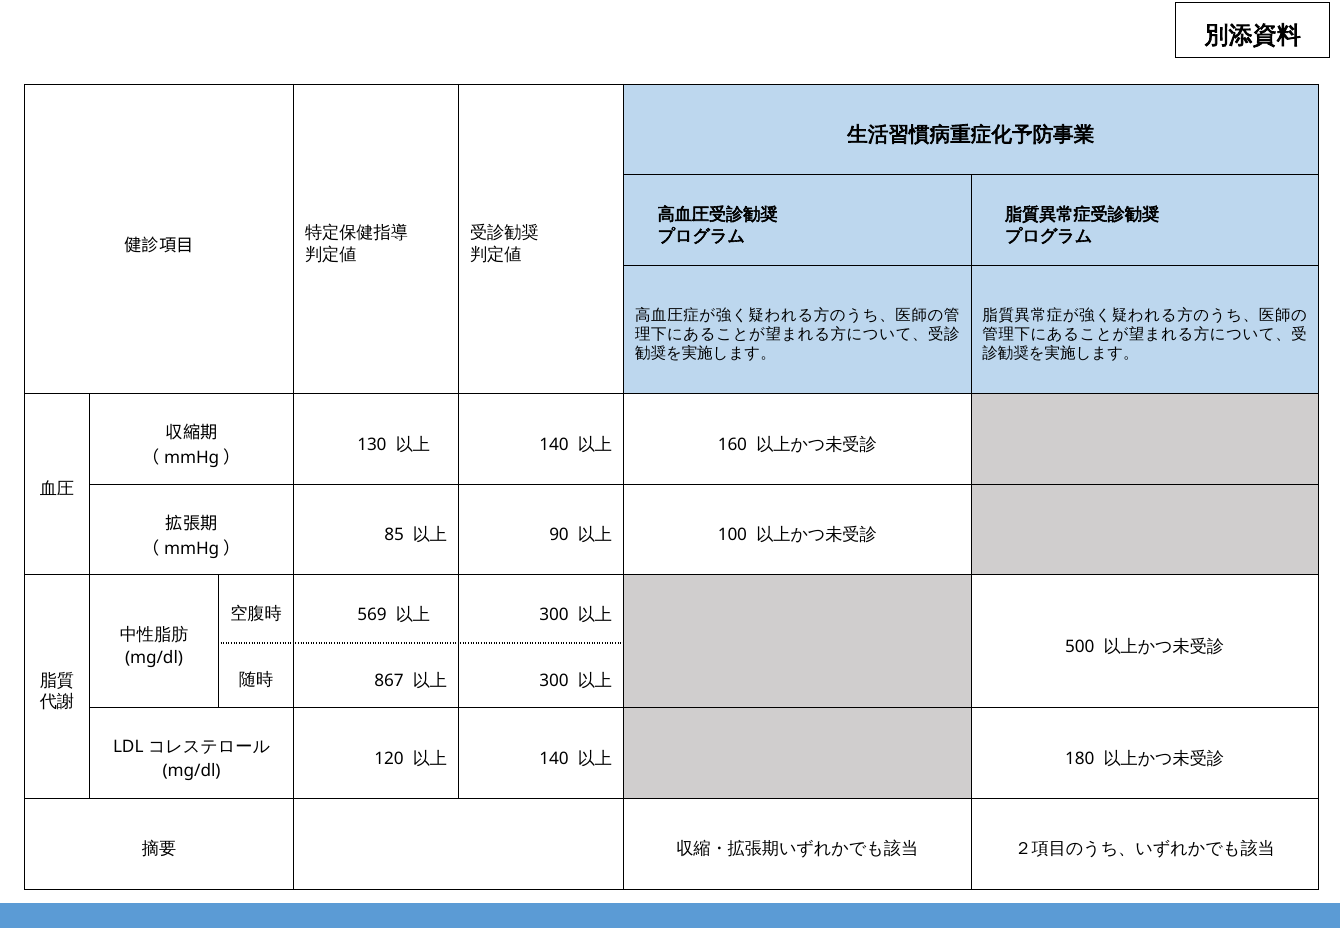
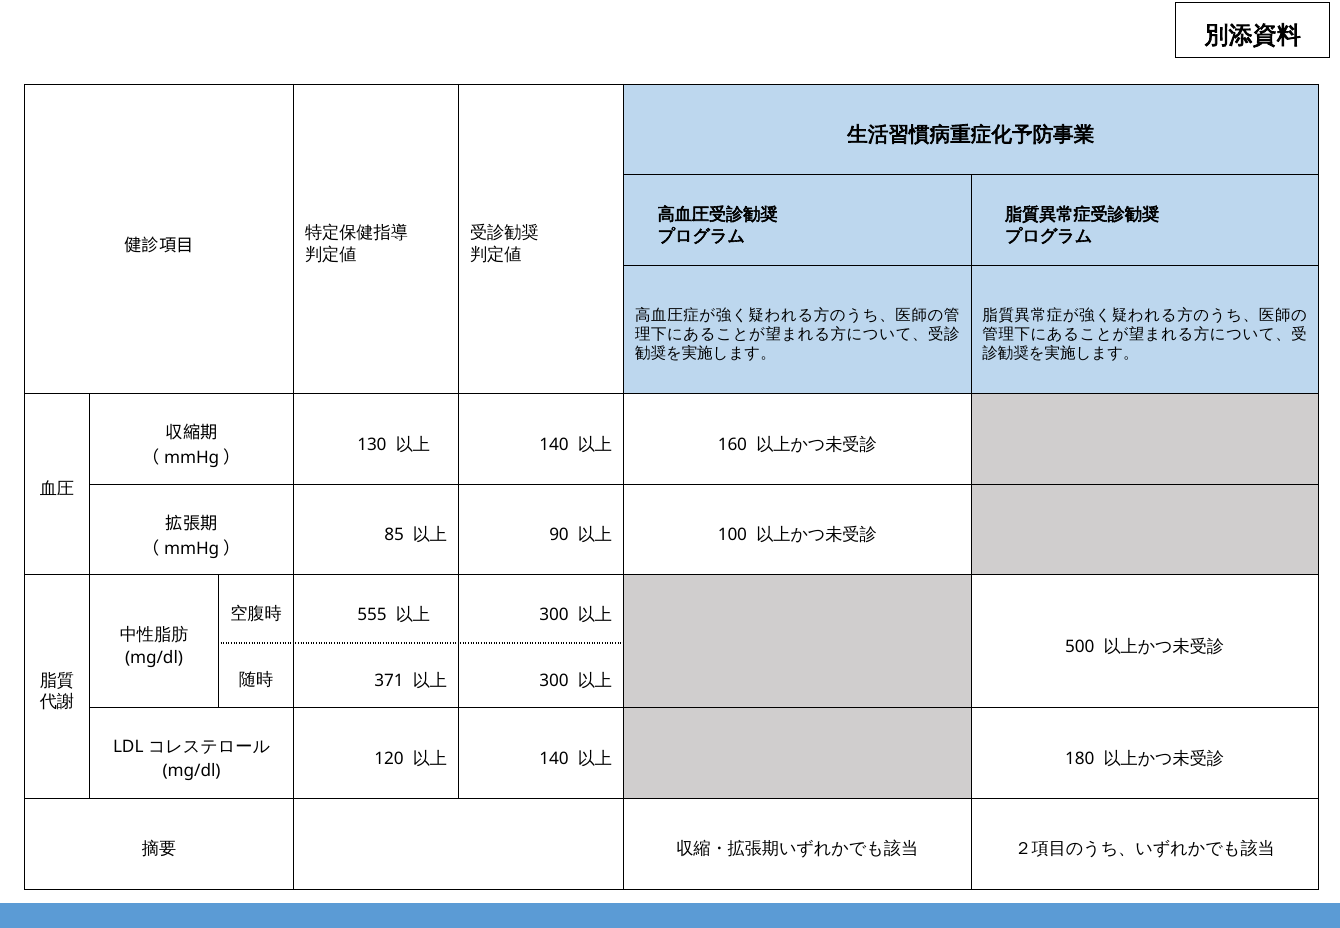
569: 569 -> 555 (372, 614)
867: 867 -> 371 (389, 681)
